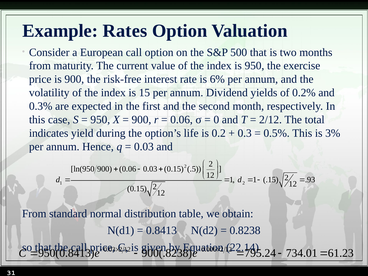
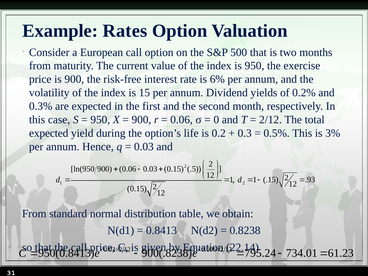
indicates: indicates -> expected (49, 133)
